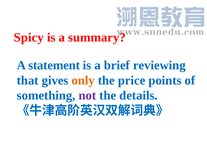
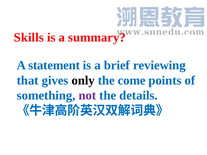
Spicy: Spicy -> Skills (29, 38)
only colour: orange -> black (83, 80)
price: price -> come (132, 80)
